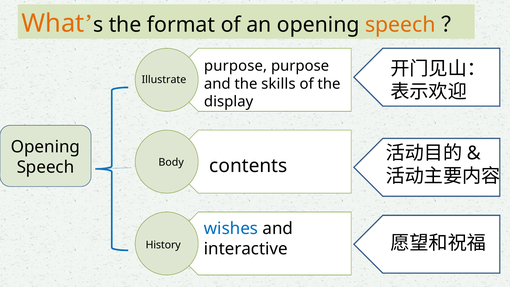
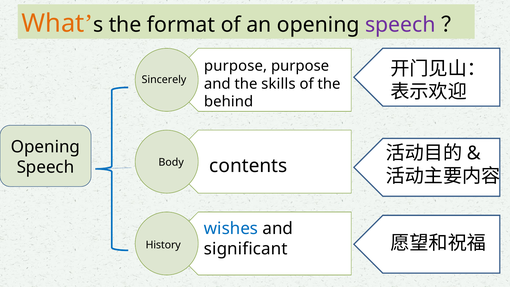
speech colour: orange -> purple (400, 25)
Illustrate: Illustrate -> Sincerely (164, 80)
display: display -> behind (229, 102)
interactive: interactive -> significant (246, 249)
